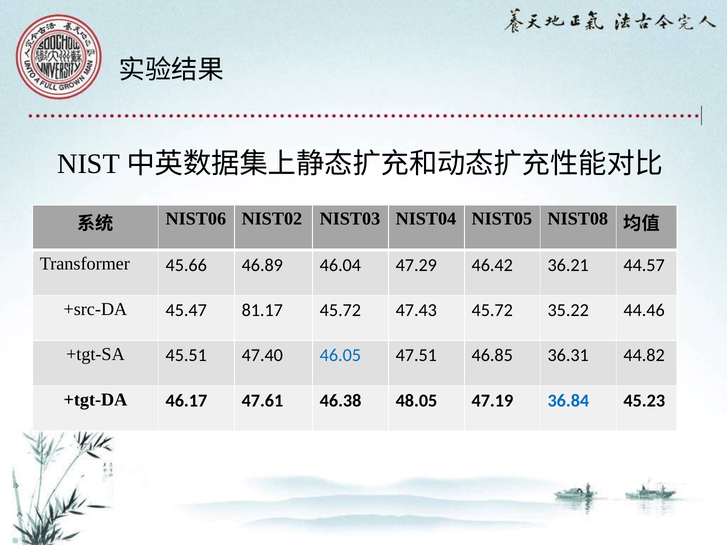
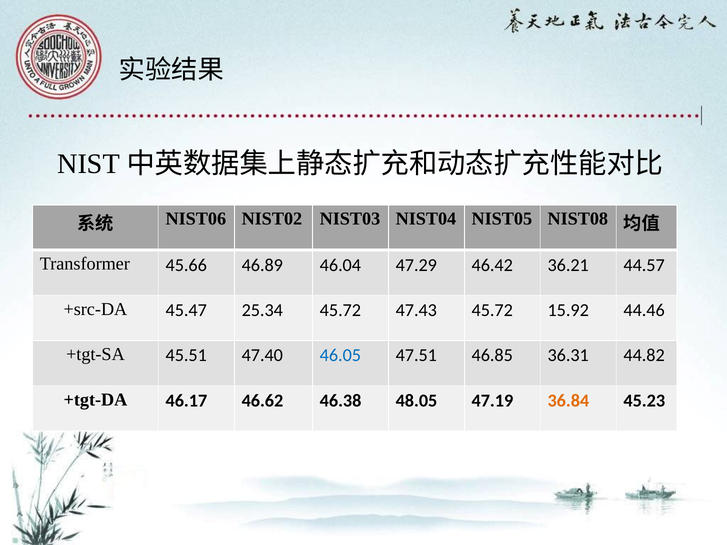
81.17: 81.17 -> 25.34 (262, 310)
35.22: 35.22 -> 15.92 (568, 310)
47.61: 47.61 -> 46.62 (262, 401)
36.84 colour: blue -> orange (568, 401)
